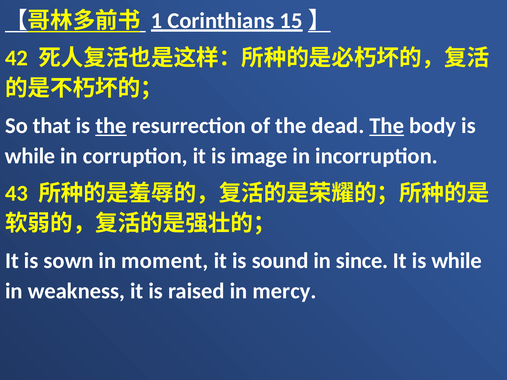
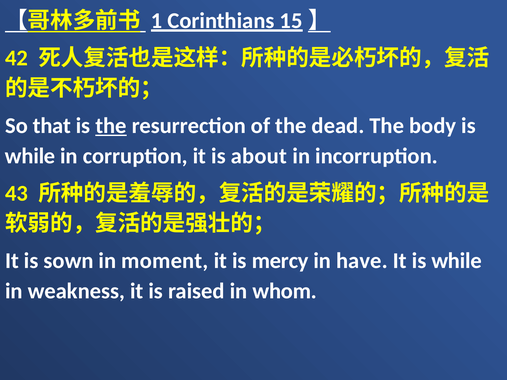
The underline: present -> none (387, 126)
image: image -> about (259, 156)
sound: sound -> mercy (280, 261)
since: since -> have (362, 261)
mercy: mercy -> whom (285, 291)
